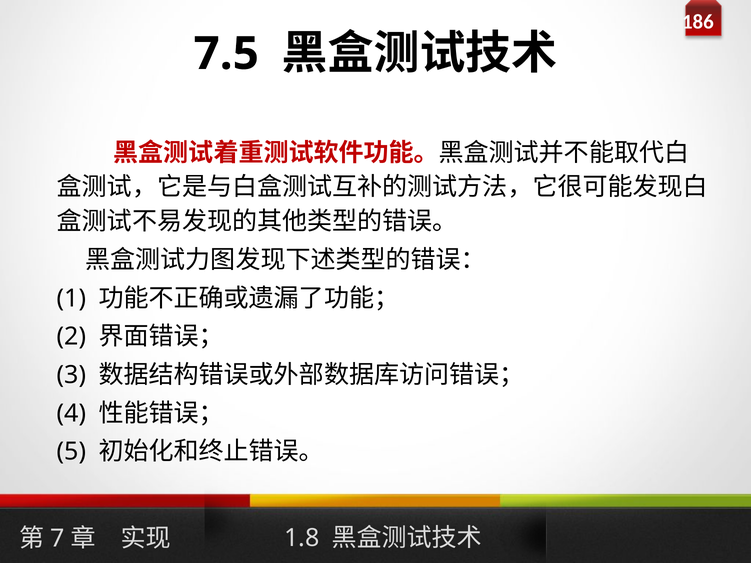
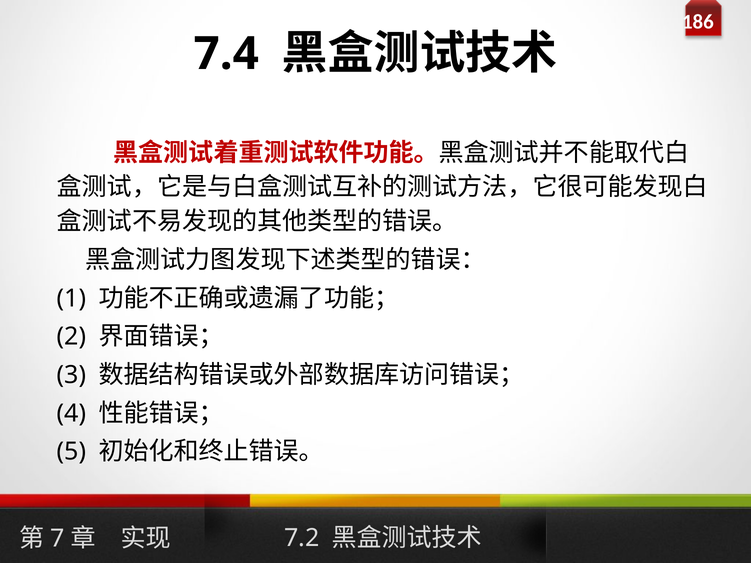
7.5: 7.5 -> 7.4 (226, 54)
1.8: 1.8 -> 7.2 (302, 538)
